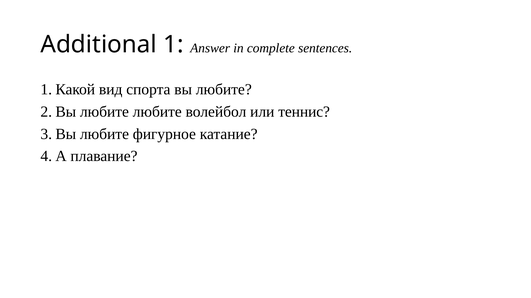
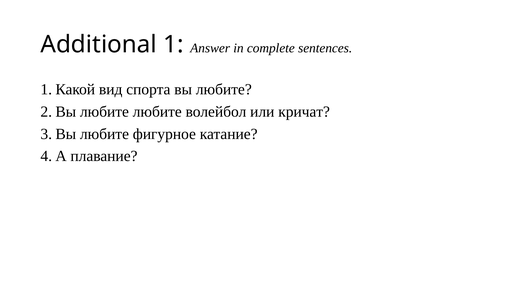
теннис: теннис -> кричат (304, 112)
